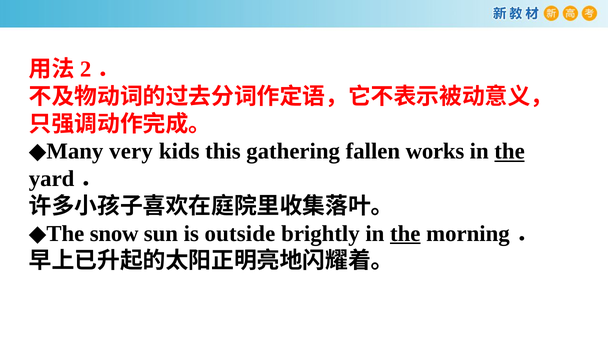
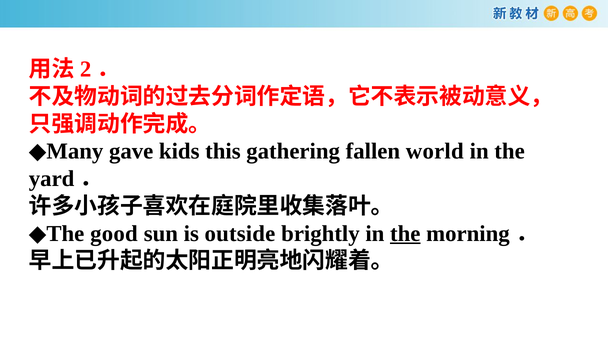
very: very -> gave (131, 151)
works: works -> world (435, 151)
the underline: present -> none (510, 151)
snow: snow -> good (114, 234)
